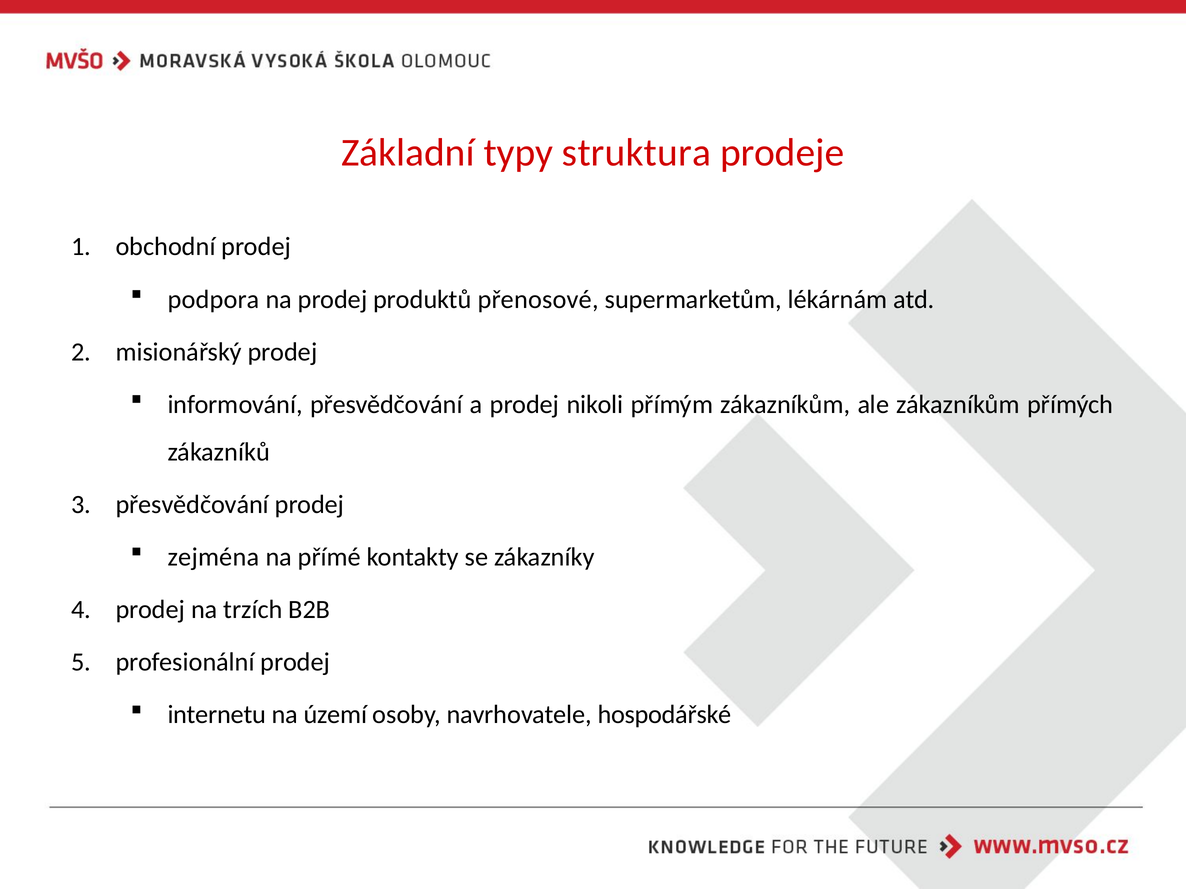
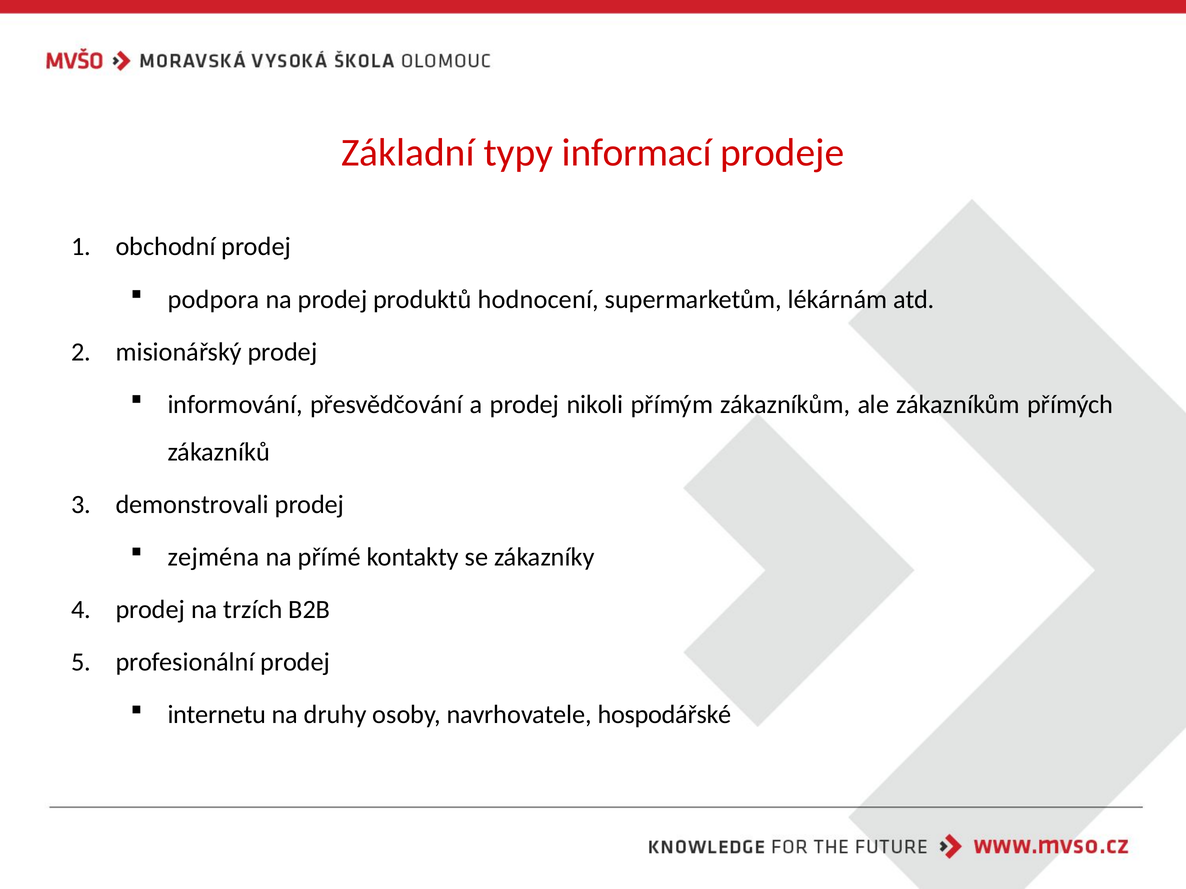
struktura: struktura -> informací (637, 153)
přenosové: přenosové -> hodnocení (538, 299)
přesvědčování: přesvědčování -> demonstrovali (192, 505)
území: území -> druhy (335, 715)
